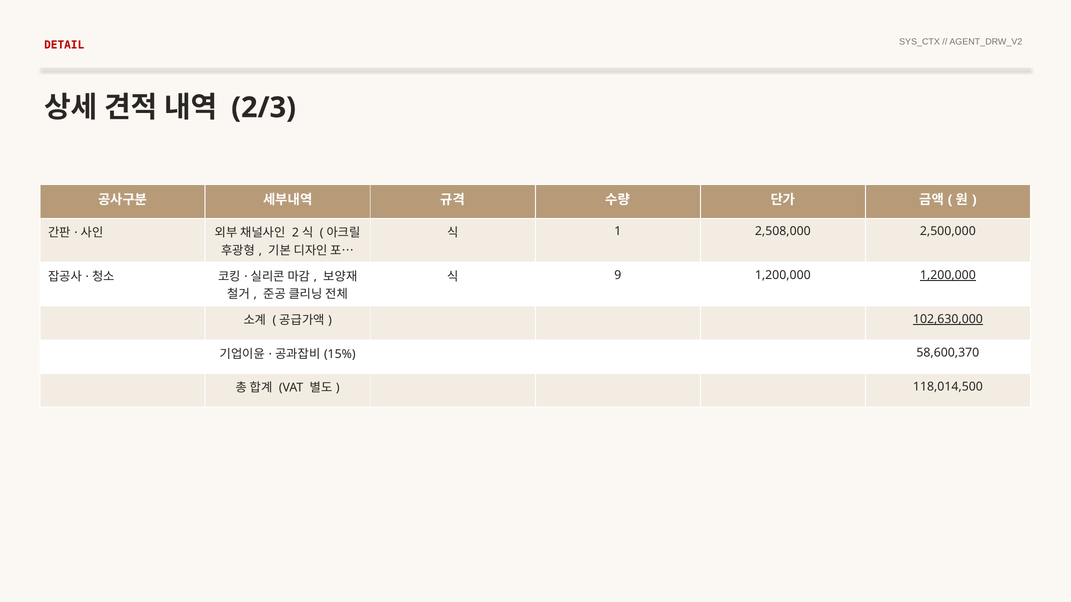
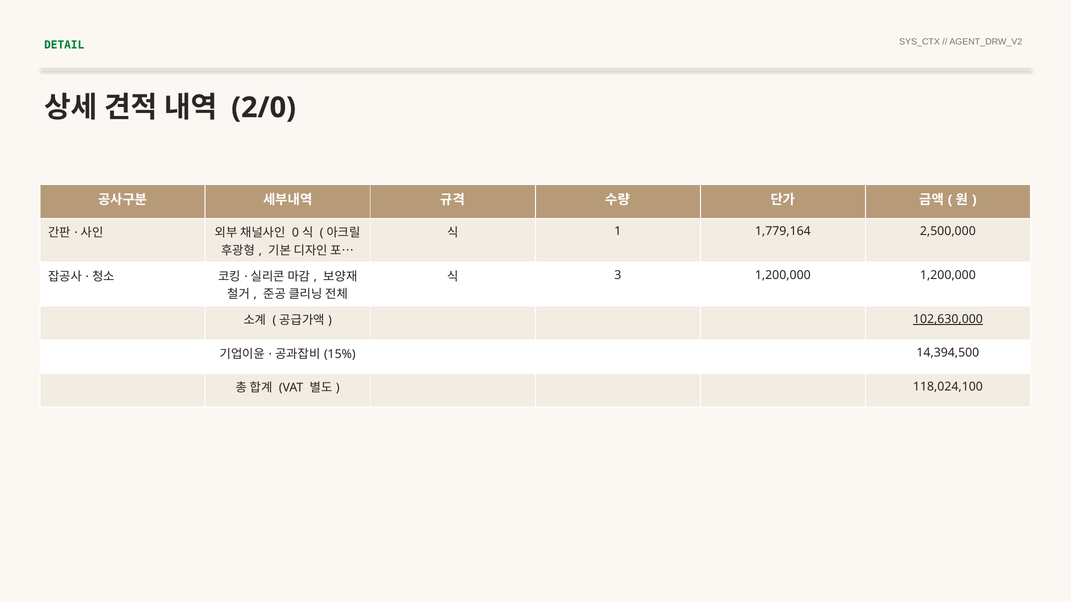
DETAIL colour: red -> green (64, 45)
2/3: 2/3 -> 2/0 (264, 108)
2: 2 -> 0 (295, 233)
2,508,000: 2,508,000 -> 1,779,164 (783, 232)
9: 9 -> 3 (618, 275)
1,200,000 underline: present -> none (948, 275)
58,600,370: 58,600,370 -> 14,394,500 (948, 353)
118,014,500: 118,014,500 -> 118,024,100 (948, 387)
